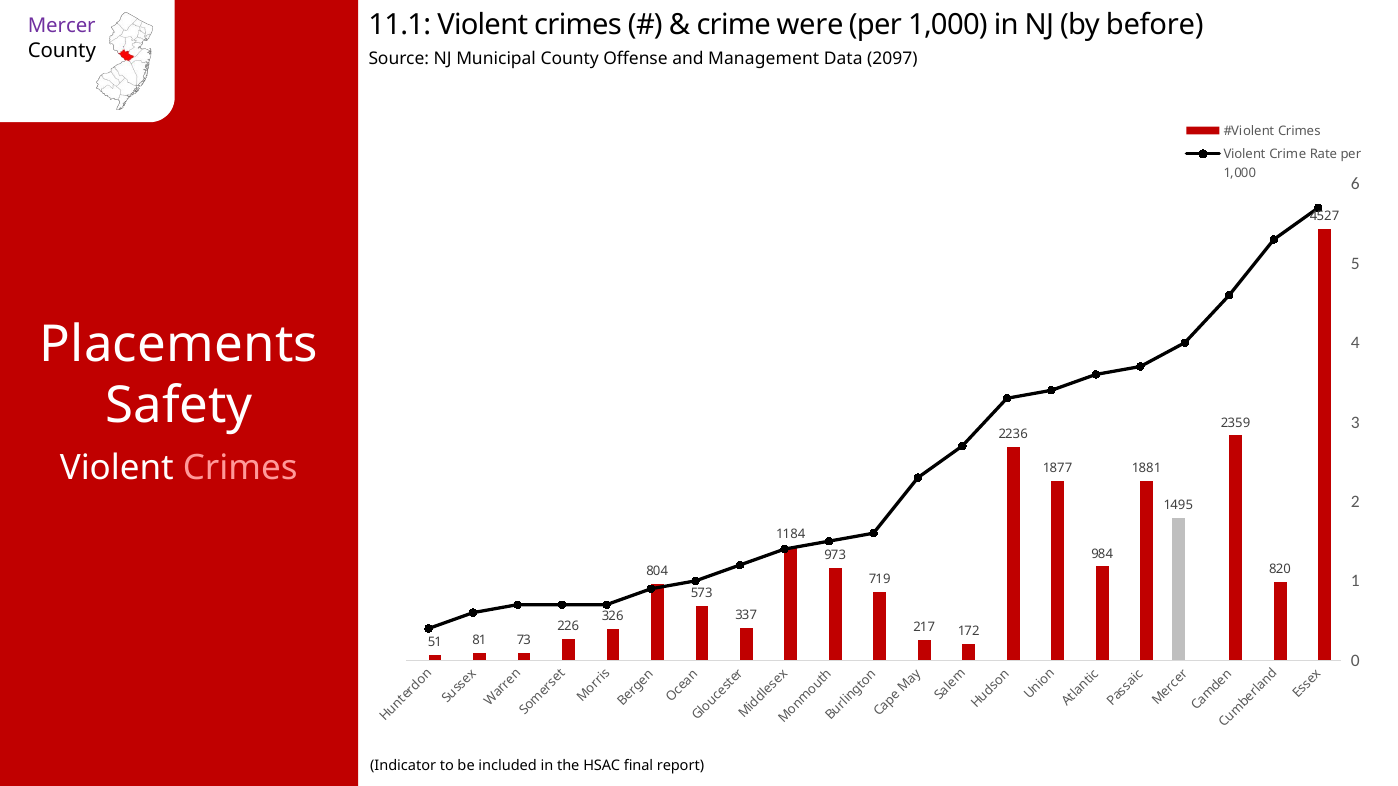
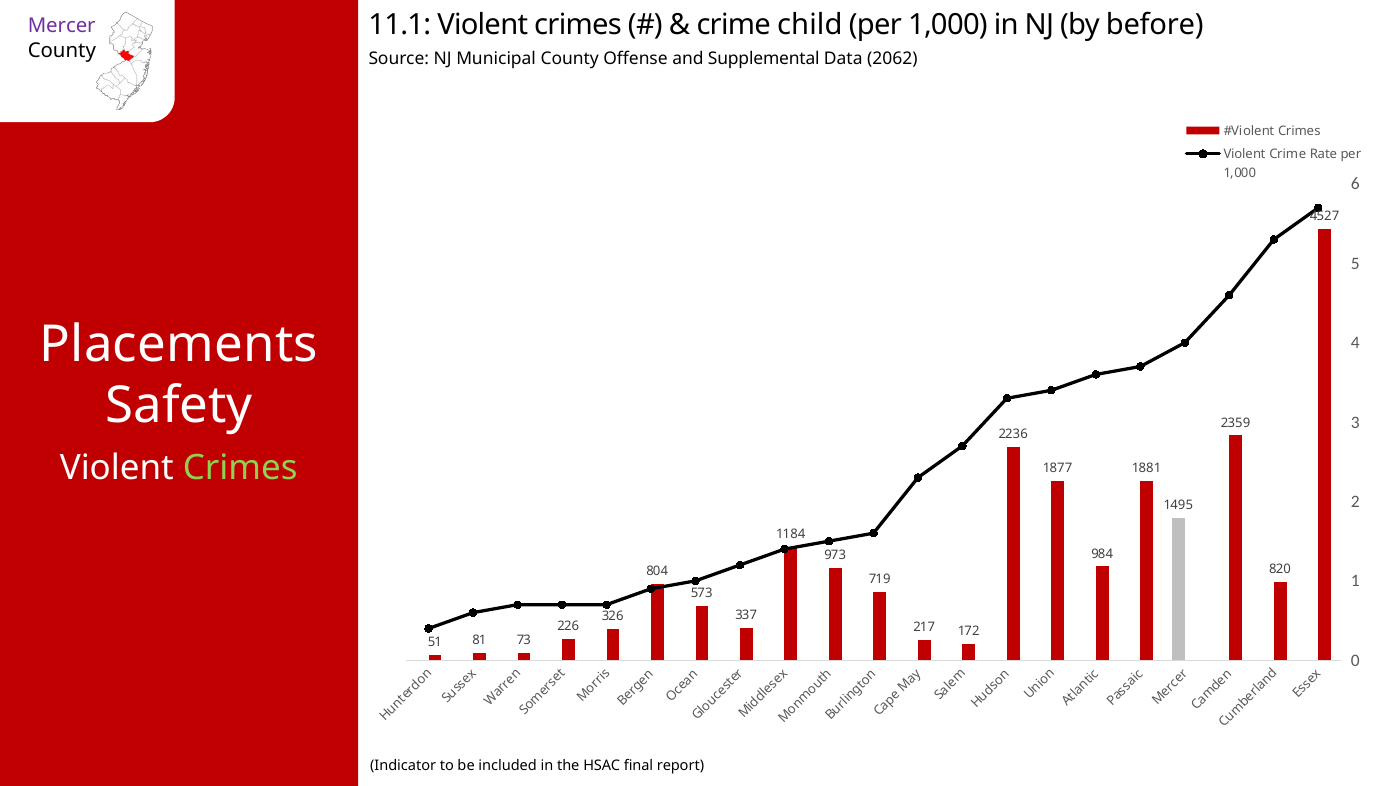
were: were -> child (810, 25)
Management: Management -> Supplemental (764, 59)
2097: 2097 -> 2062 (892, 59)
Crimes colour: pink -> light green (240, 468)
